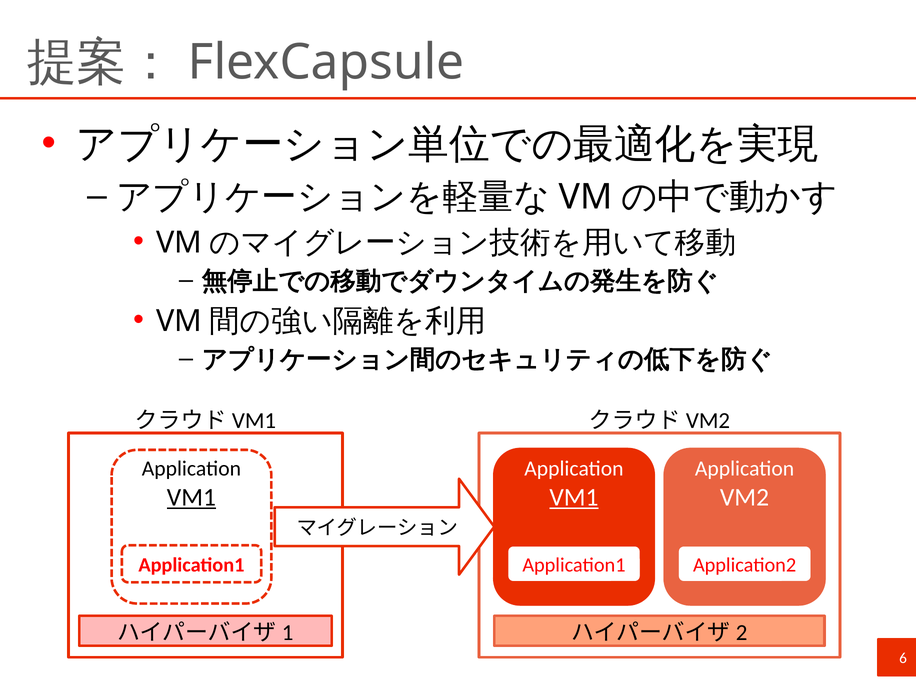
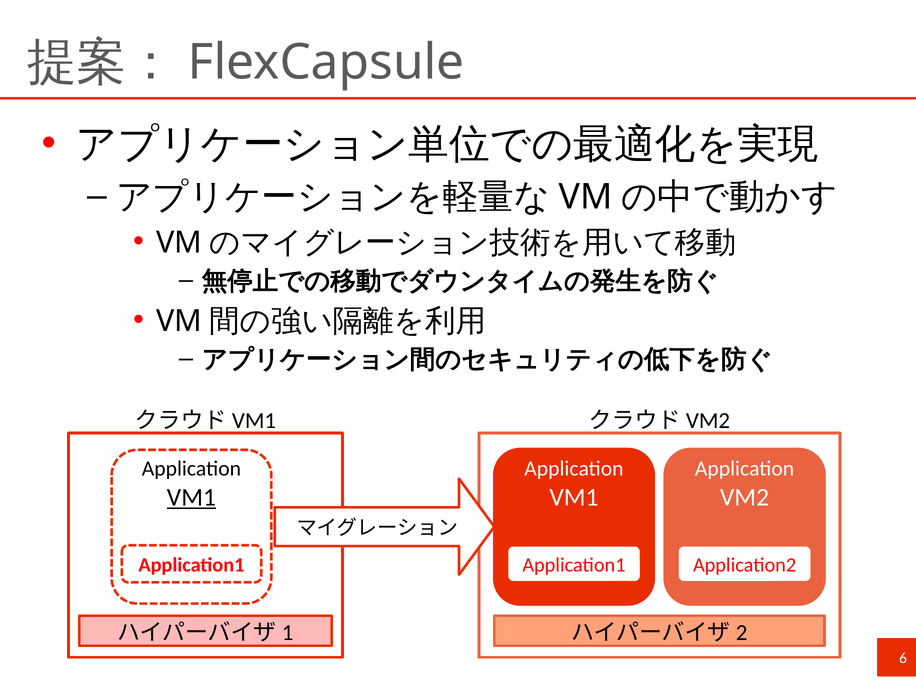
VM1 underline: present -> none (574, 497)
